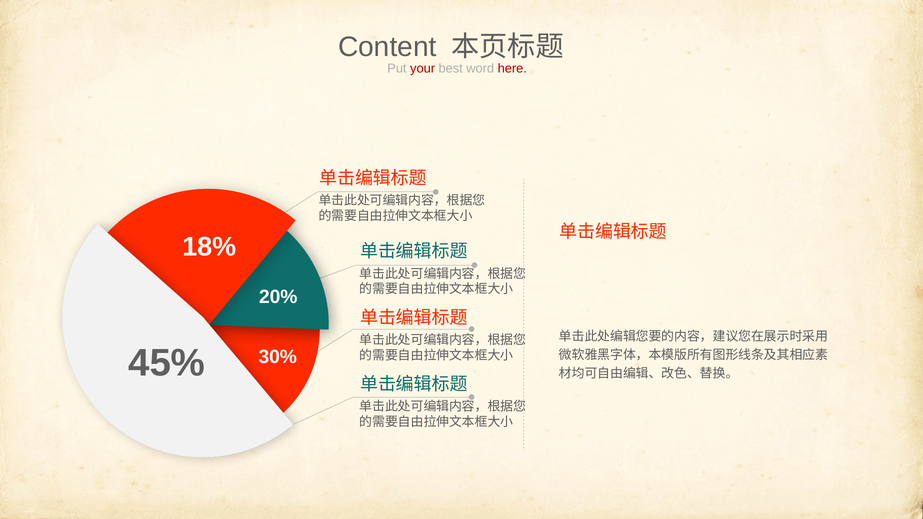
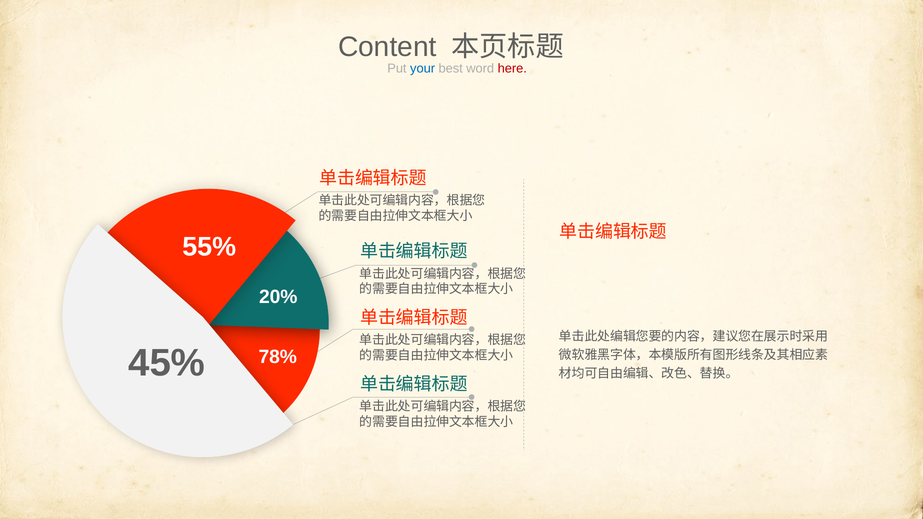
your colour: red -> blue (423, 69)
18%: 18% -> 55% (209, 247)
30%: 30% -> 78% (278, 357)
